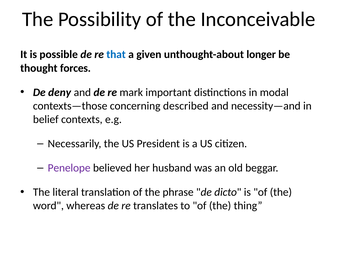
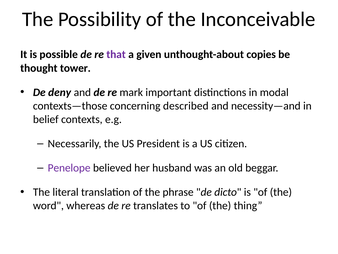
that colour: blue -> purple (116, 54)
longer: longer -> copies (261, 54)
forces: forces -> tower (75, 68)
